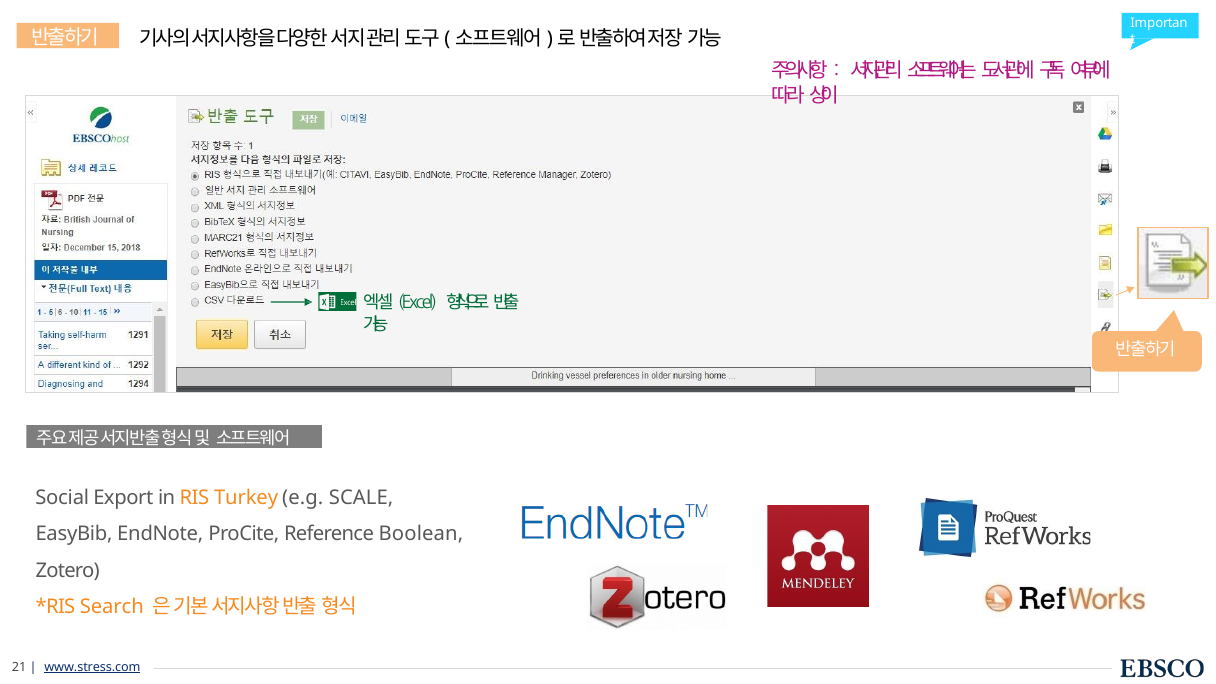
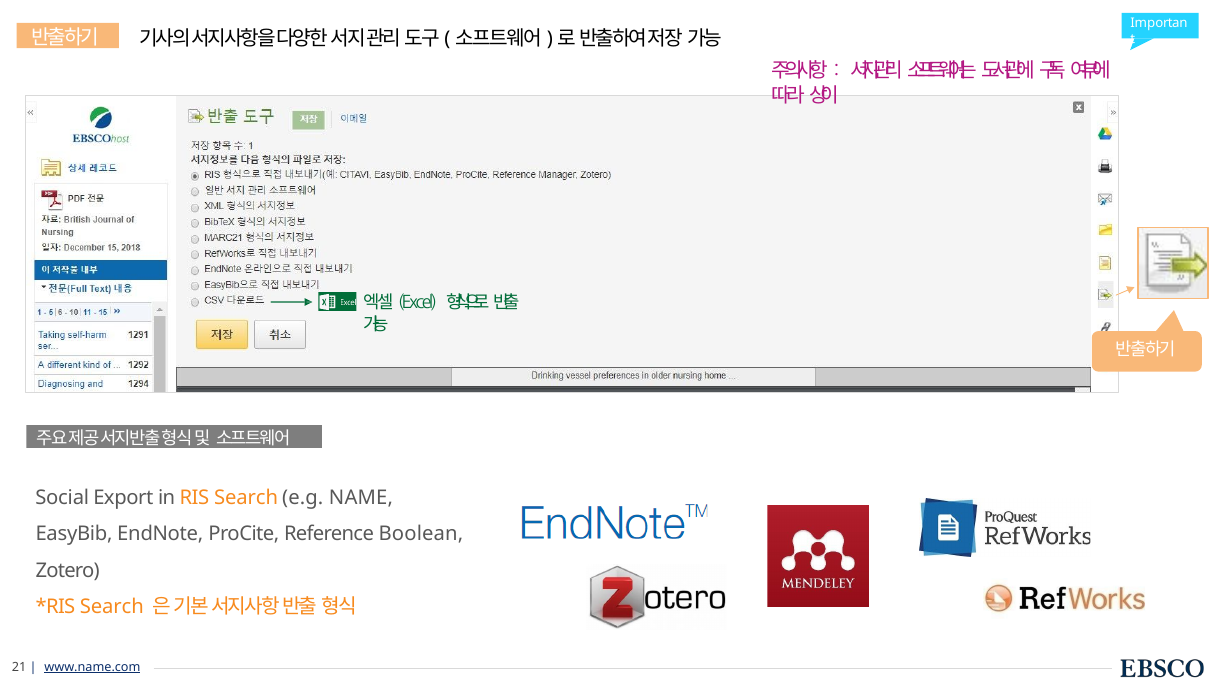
RIS Turkey: Turkey -> Search (246, 497)
SCALE: SCALE -> NAME (361, 497)
www.stress.com: www.stress.com -> www.name.com (92, 667)
